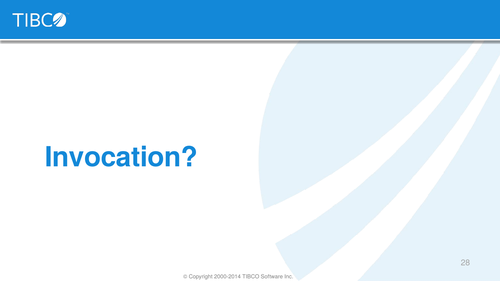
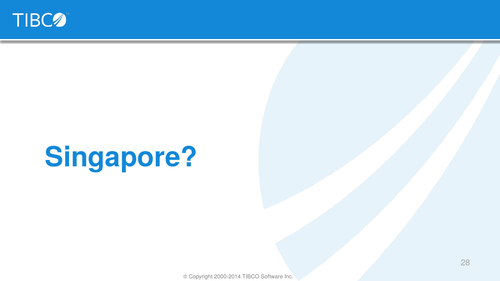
Invocation: Invocation -> Singapore (121, 157)
